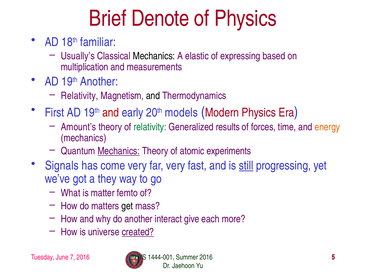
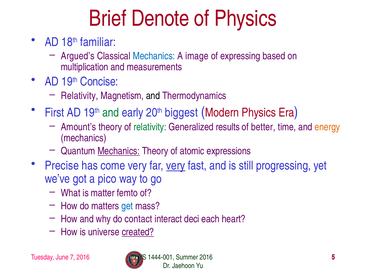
Usually’s: Usually’s -> Argued’s (78, 56)
Mechanics colour: black -> blue (154, 56)
elastic: elastic -> image (197, 56)
19th Another: Another -> Concise (99, 81)
and colour: red -> green (111, 112)
models: models -> biggest (181, 112)
forces: forces -> better (263, 127)
experiments: experiments -> expressions (229, 151)
Signals: Signals -> Precise (62, 165)
very underline: none -> present (176, 165)
still underline: present -> none (246, 165)
they: they -> pico (107, 179)
get colour: black -> blue (127, 206)
do another: another -> contact (138, 219)
give: give -> deci (192, 219)
more: more -> heart (234, 219)
